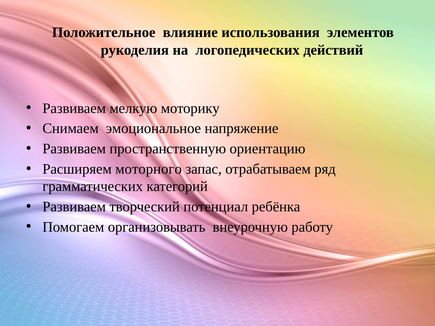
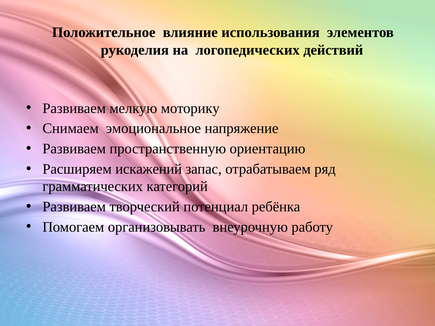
моторного: моторного -> искажений (149, 169)
